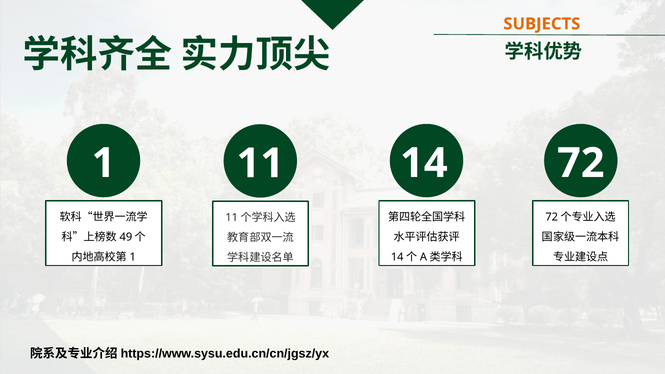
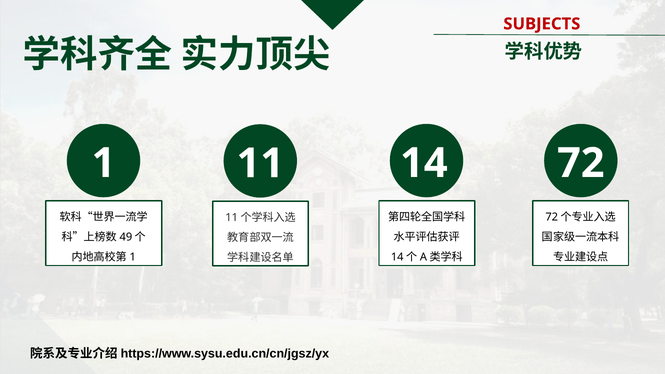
SUBJECTS colour: orange -> red (542, 24)
